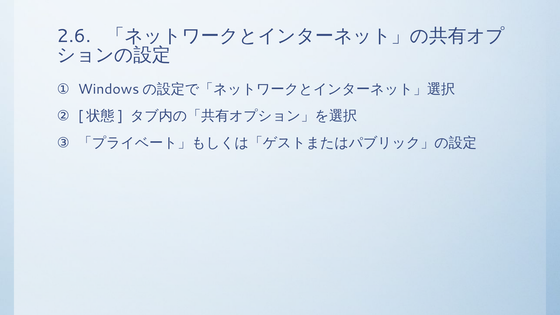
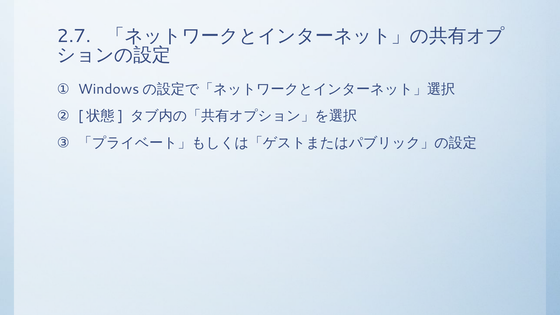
2.6: 2.6 -> 2.7 (74, 36)
